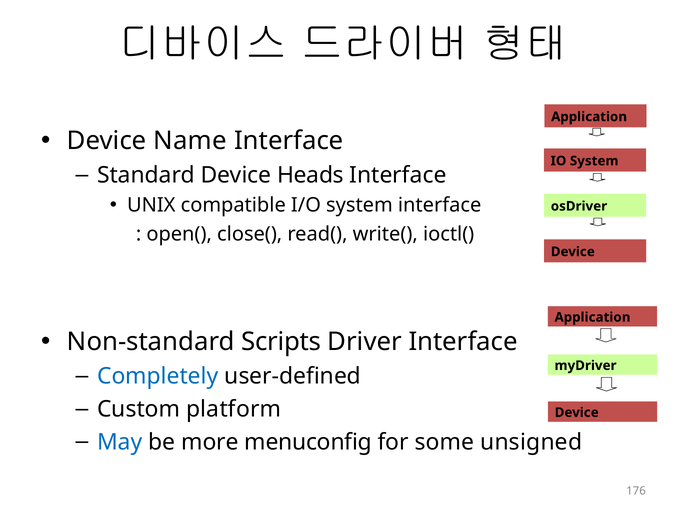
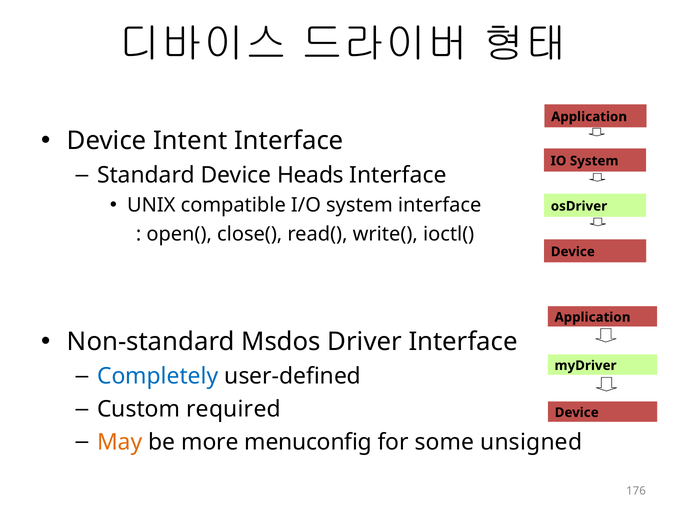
Name: Name -> Intent (190, 141)
Scripts: Scripts -> Msdos (281, 342)
platform: platform -> required (234, 409)
May colour: blue -> orange (120, 442)
